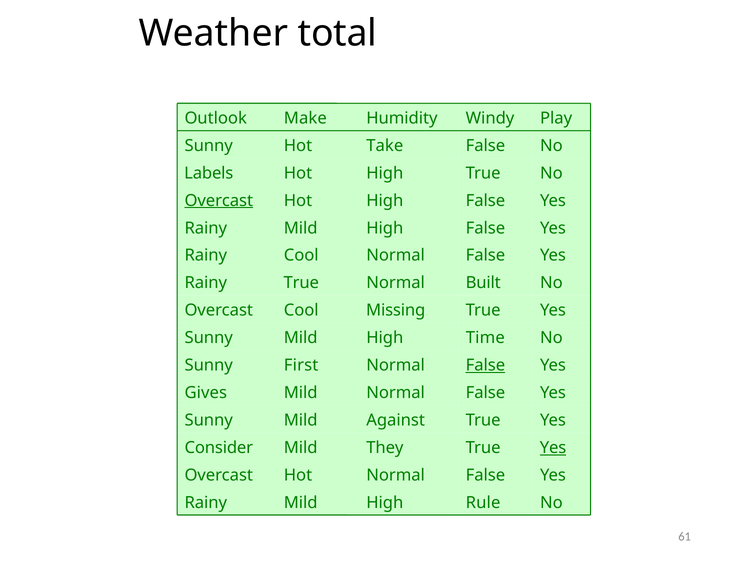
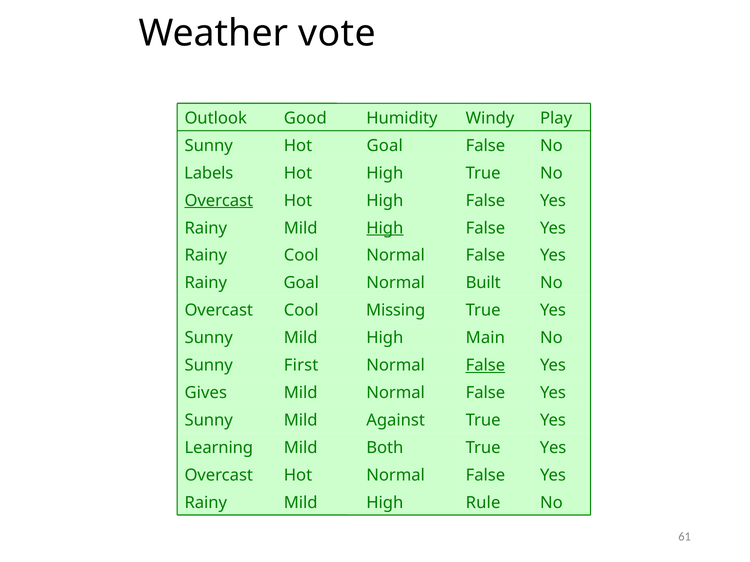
total: total -> vote (337, 33)
Make: Make -> Good (305, 118)
Take: Take -> Goal (385, 146)
High underline: none -> present (385, 228)
True: True -> Goal (301, 283)
Time: Time -> Main (485, 338)
Consider: Consider -> Learning (219, 448)
They: They -> Both (385, 448)
Yes underline: present -> none (553, 448)
